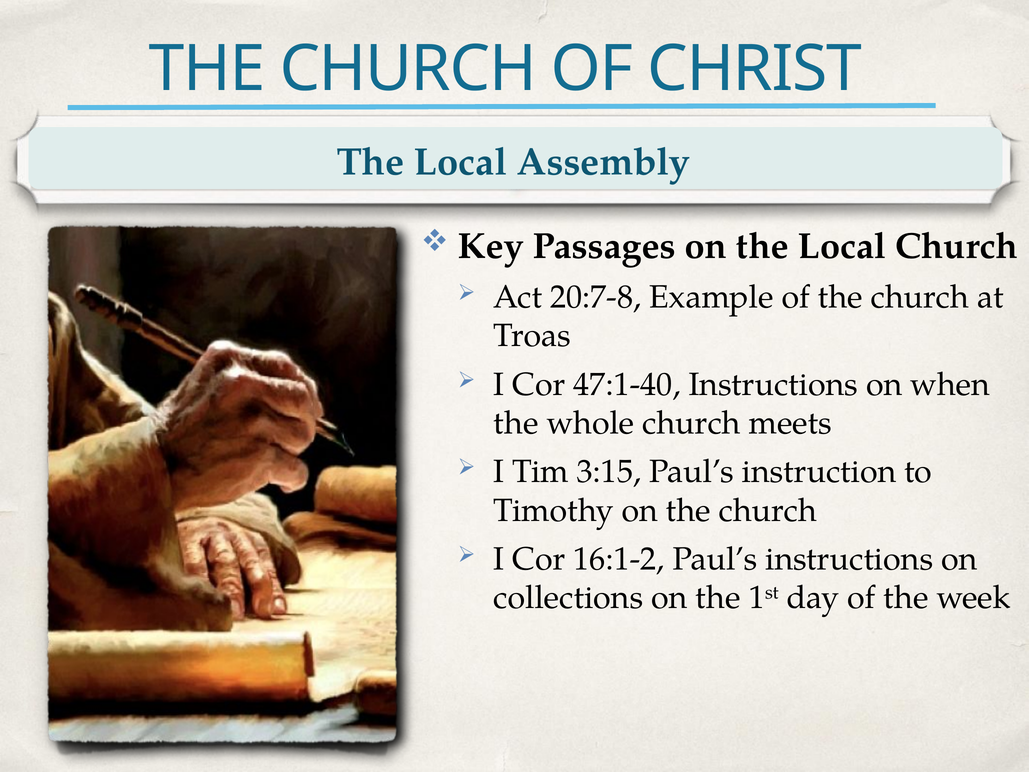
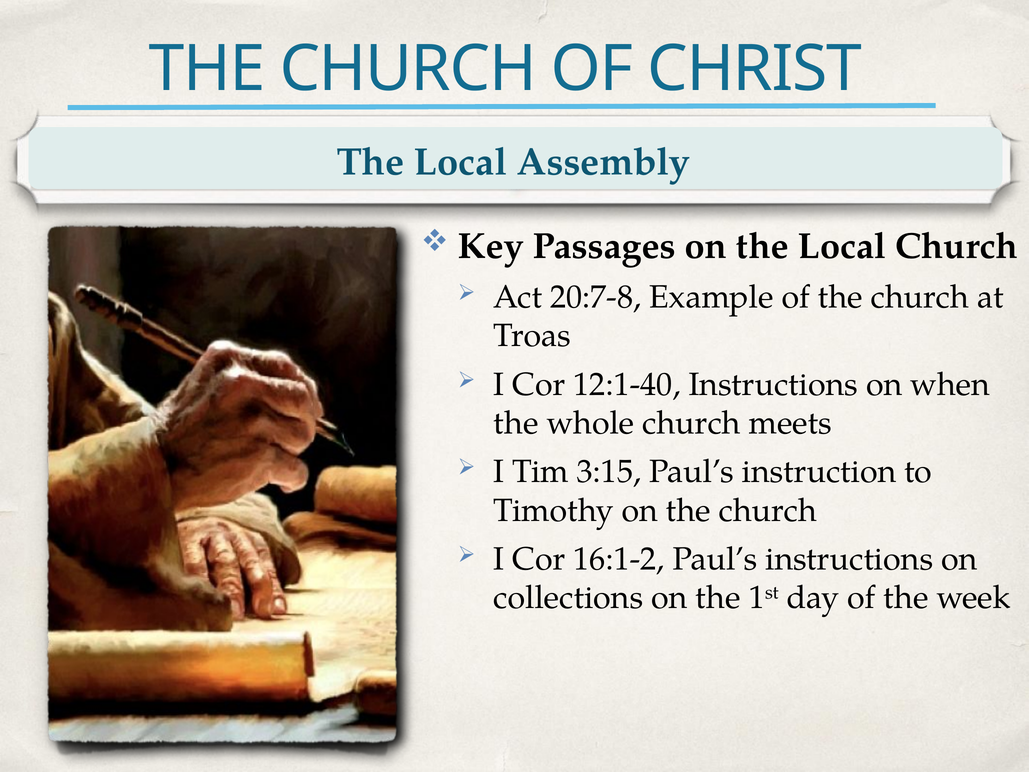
47:1-40: 47:1-40 -> 12:1-40 (627, 384)
